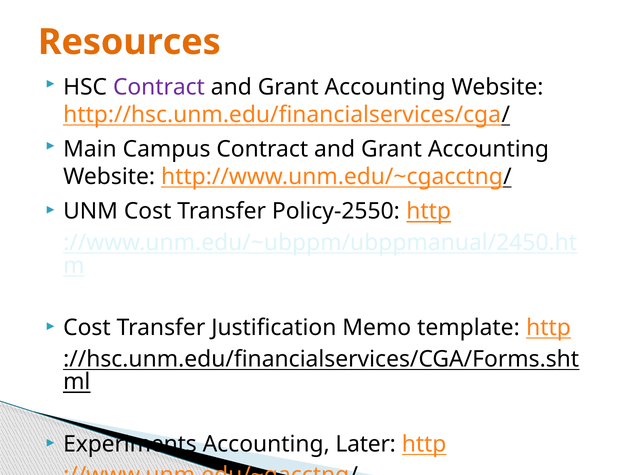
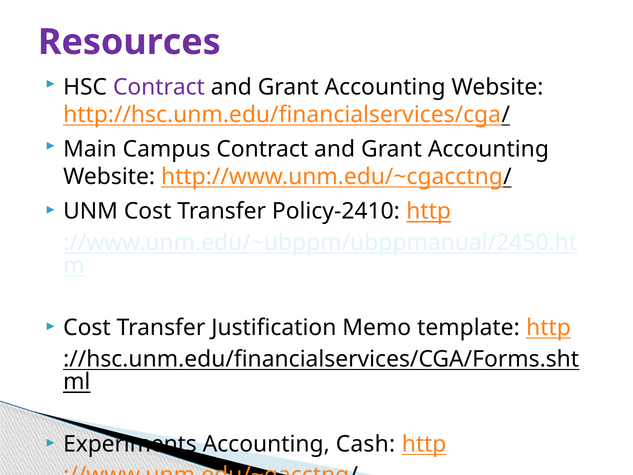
Resources colour: orange -> purple (129, 42)
Policy-2550: Policy-2550 -> Policy-2410 (336, 211)
Later: Later -> Cash (365, 444)
